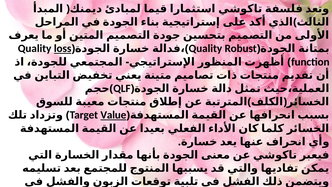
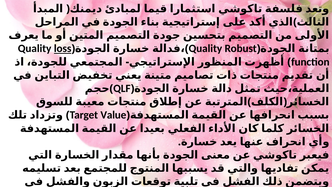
Value underline: present -> none (113, 115)
